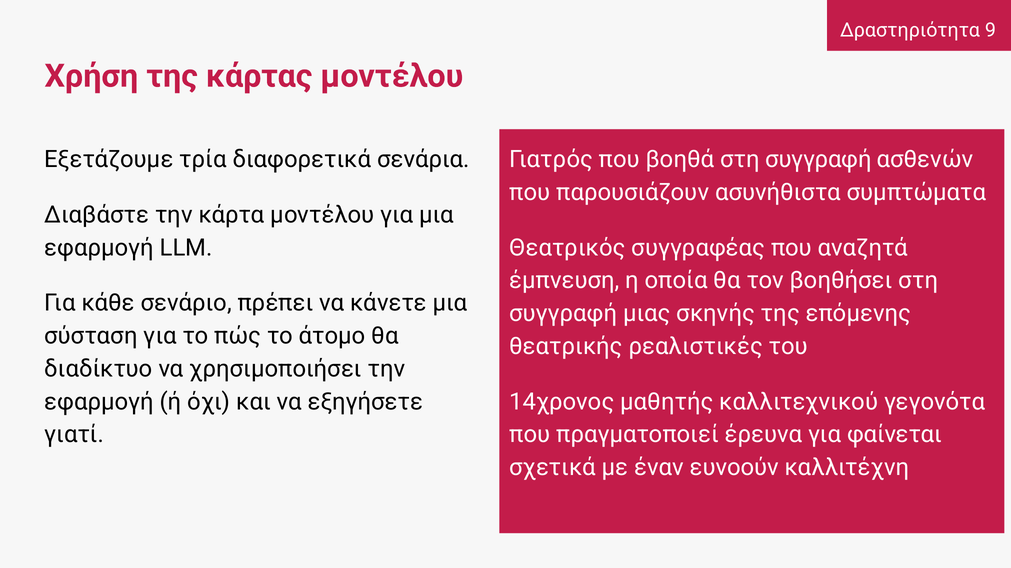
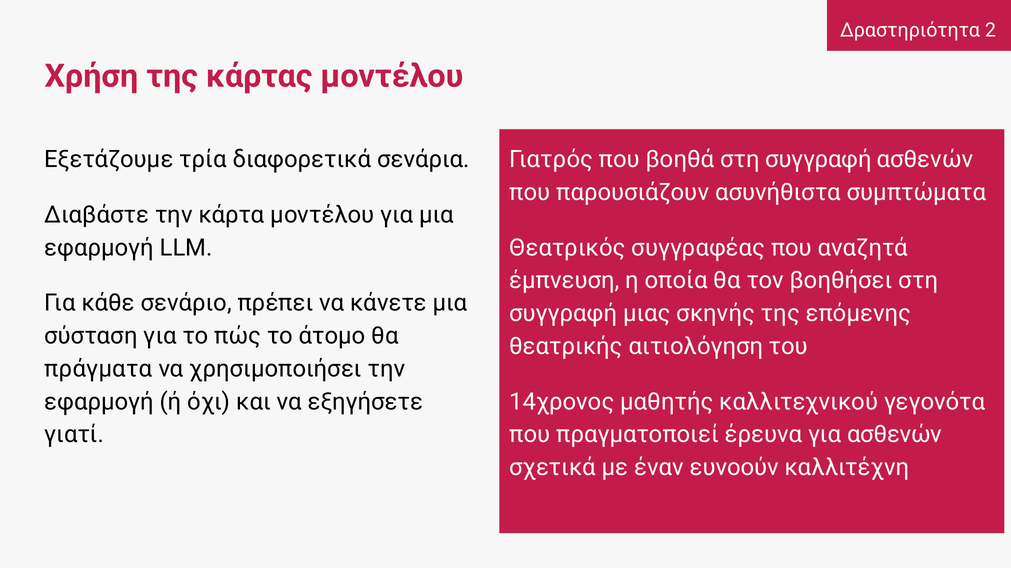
9: 9 -> 2 (990, 30)
ρεαλιστικές: ρεαλιστικές -> αιτιολόγηση (696, 347)
διαδίκτυο: διαδίκτυο -> πράγματα (98, 369)
για φαίνεται: φαίνεται -> ασθενών (895, 435)
